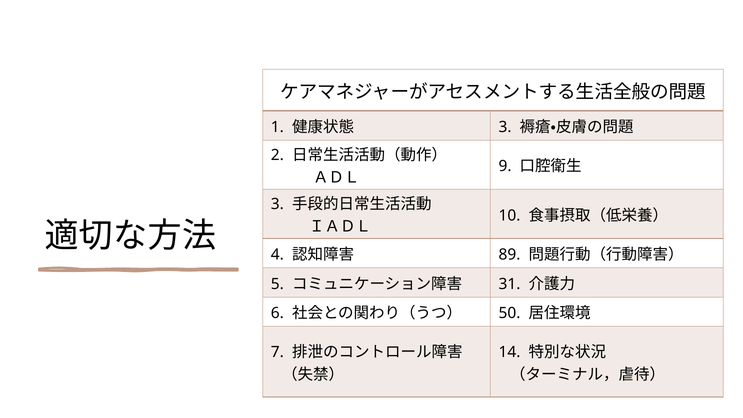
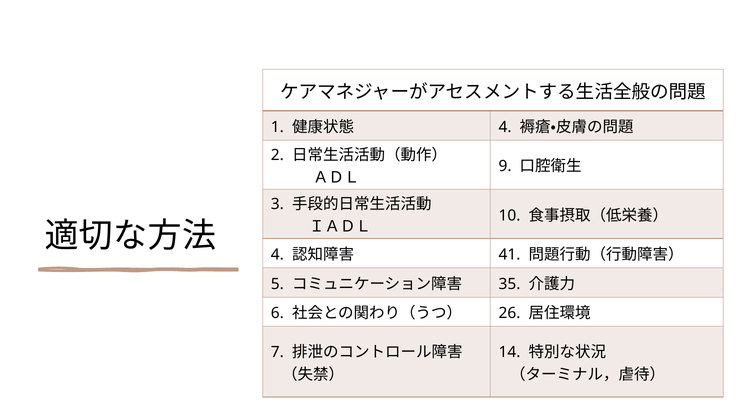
3: 3 -> 4 (505, 127)
89: 89 -> 41 (510, 255)
31: 31 -> 35 (510, 284)
50: 50 -> 26 (510, 313)
